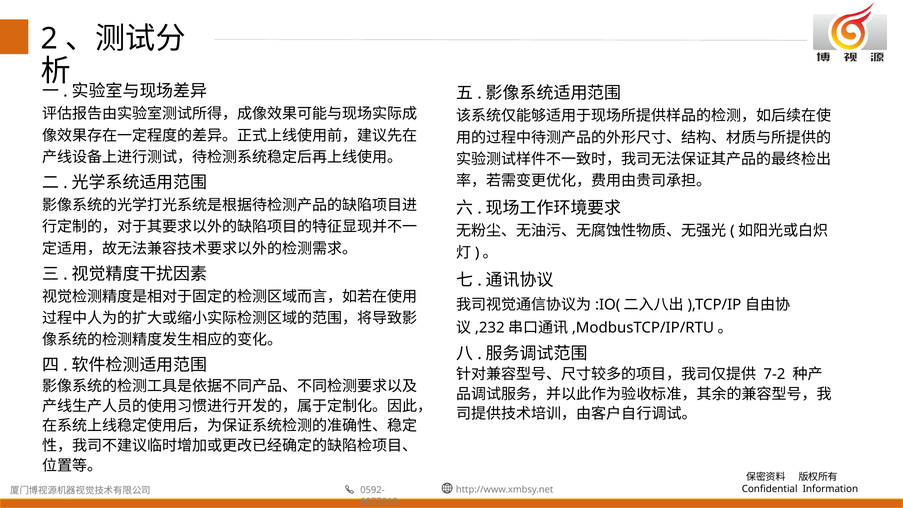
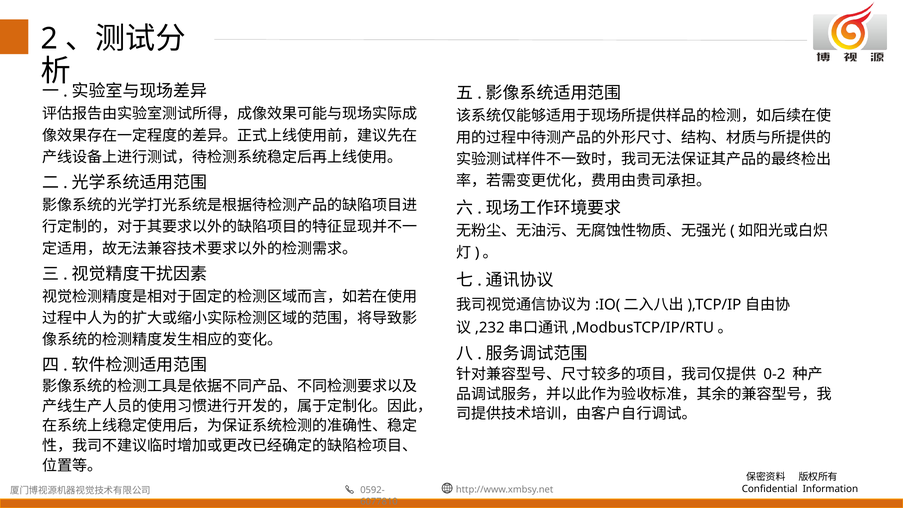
7-2: 7-2 -> 0-2 (774, 374)
